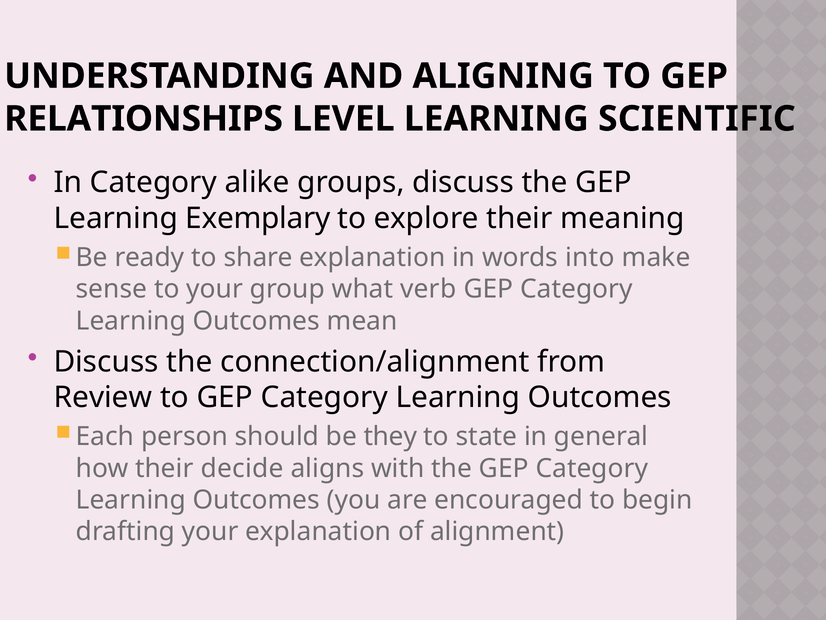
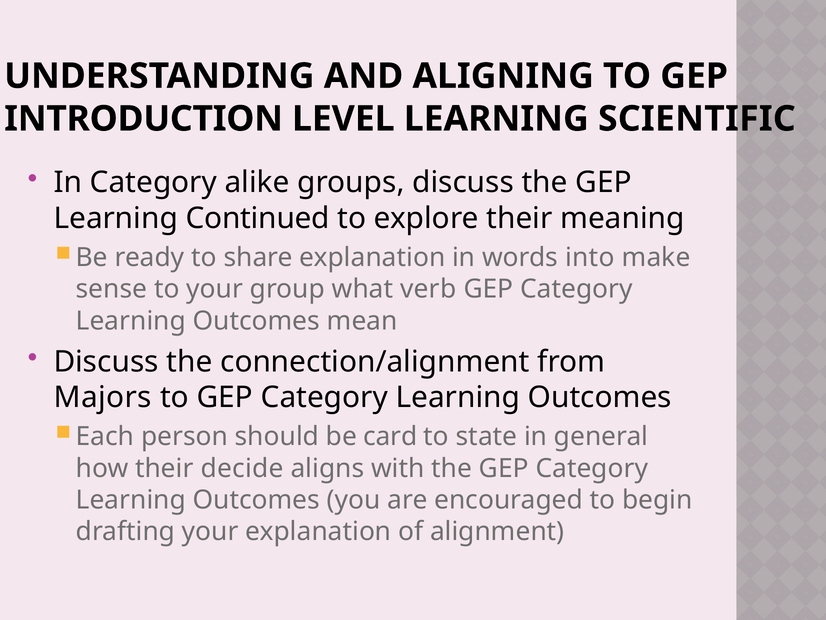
RELATIONSHIPS: RELATIONSHIPS -> INTRODUCTION (144, 119)
Exemplary: Exemplary -> Continued (258, 218)
Review: Review -> Majors (103, 397)
they: they -> card (390, 436)
